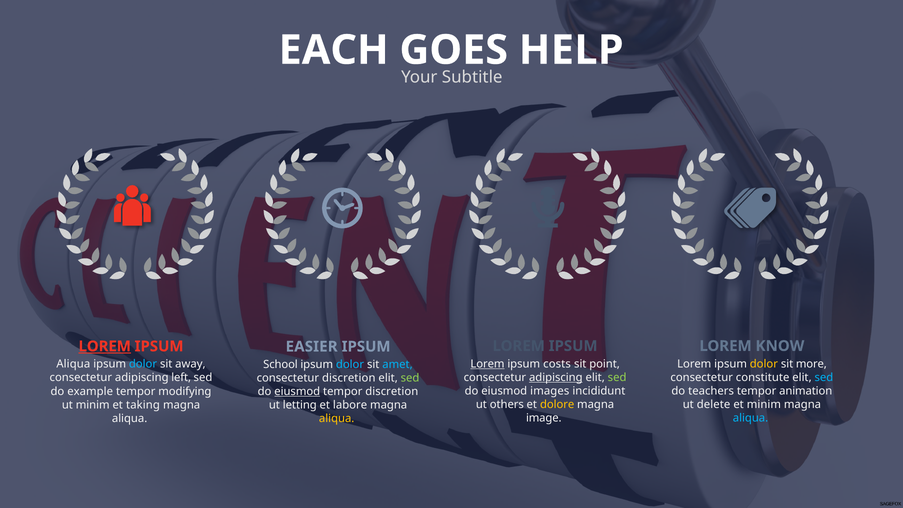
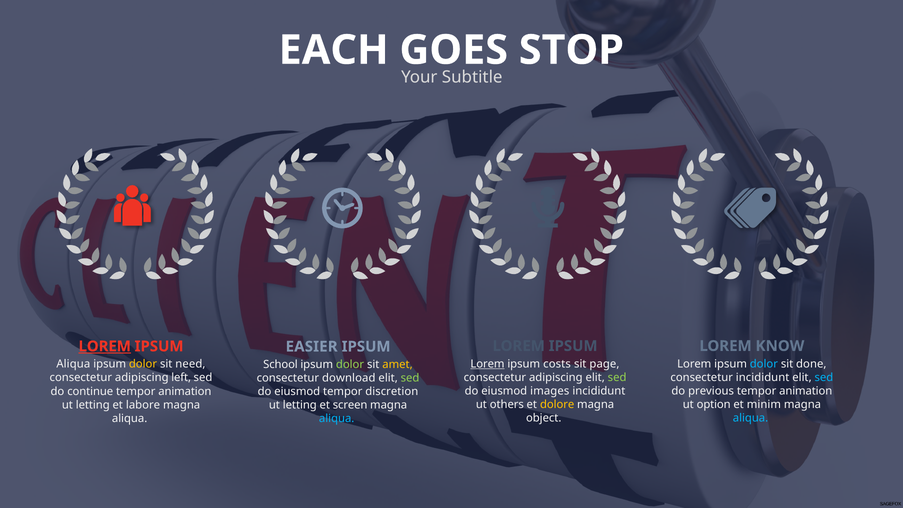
HELP: HELP -> STOP (571, 50)
point: point -> page (604, 364)
dolor colour: yellow -> light blue (764, 364)
more: more -> done (811, 364)
dolor colour: light blue -> yellow (143, 364)
away: away -> need (190, 364)
dolor colour: light blue -> light green (350, 364)
amet colour: light blue -> yellow (397, 364)
adipiscing underline: present -> none (556, 377)
consectetur constitute: constitute -> incididunt (763, 377)
consectetur discretion: discretion -> download (349, 378)
teachers: teachers -> previous (711, 391)
example: example -> continue (90, 391)
modifying: modifying -> animation (185, 391)
eiusmod underline: present -> none (297, 391)
delete: delete -> option (714, 404)
minim: minim -> letting (93, 405)
taking: taking -> labore (143, 405)
labore: labore -> screen (350, 405)
image: image -> object (544, 418)
aliqua colour: yellow -> light blue (337, 419)
